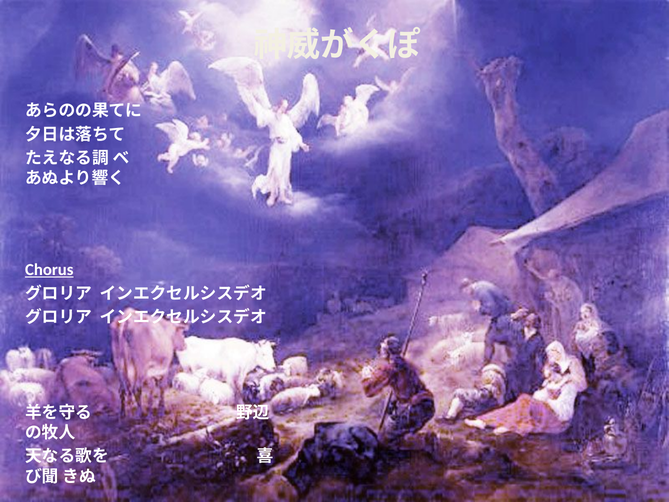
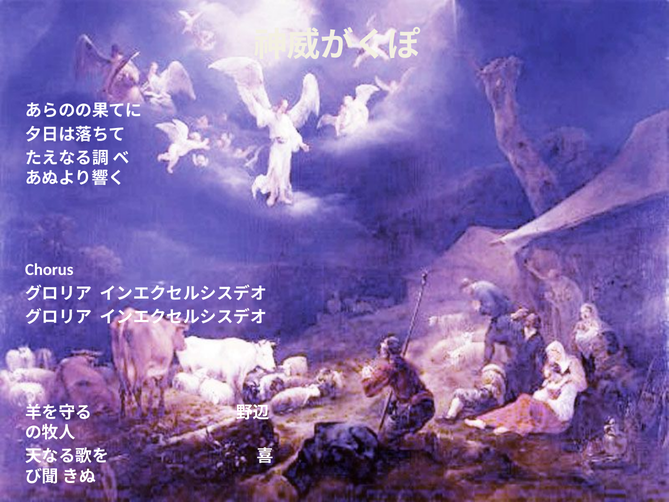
Chorus underline: present -> none (49, 270)
